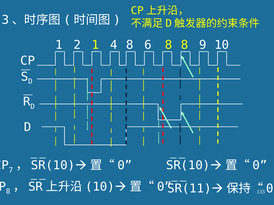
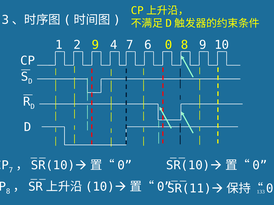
2 1: 1 -> 9 (95, 45)
4 8: 8 -> 7 (130, 45)
6 8: 8 -> 0 (169, 45)
